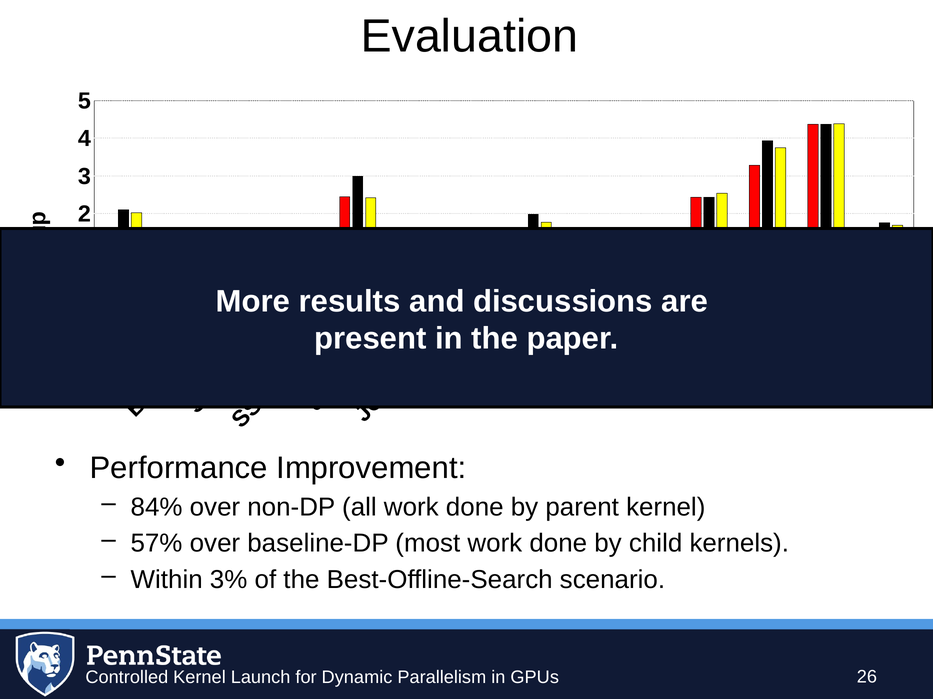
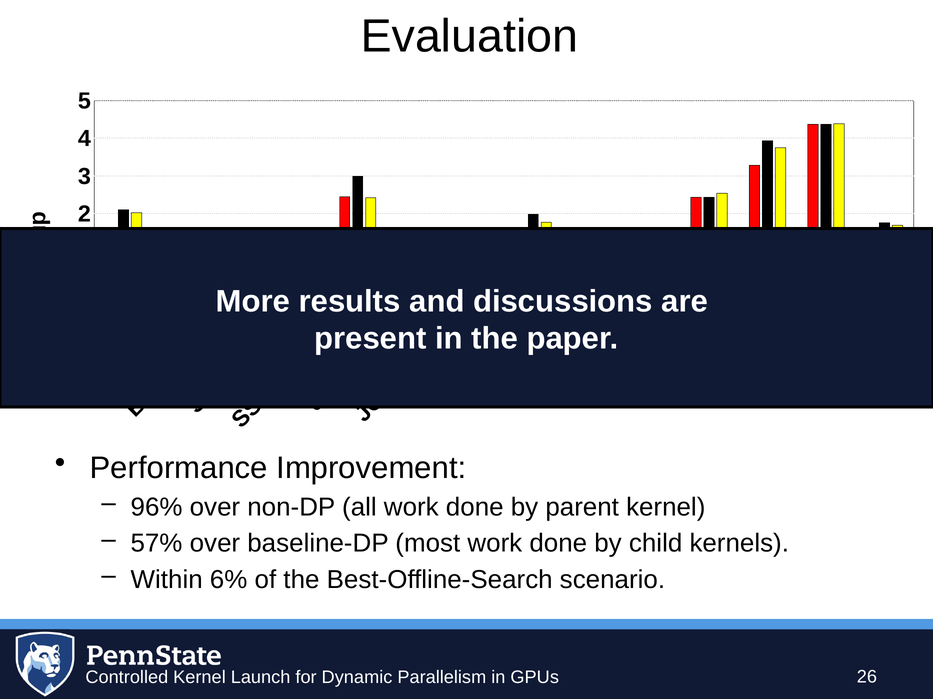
84%: 84% -> 96% (157, 508)
3%: 3% -> 6% (229, 580)
